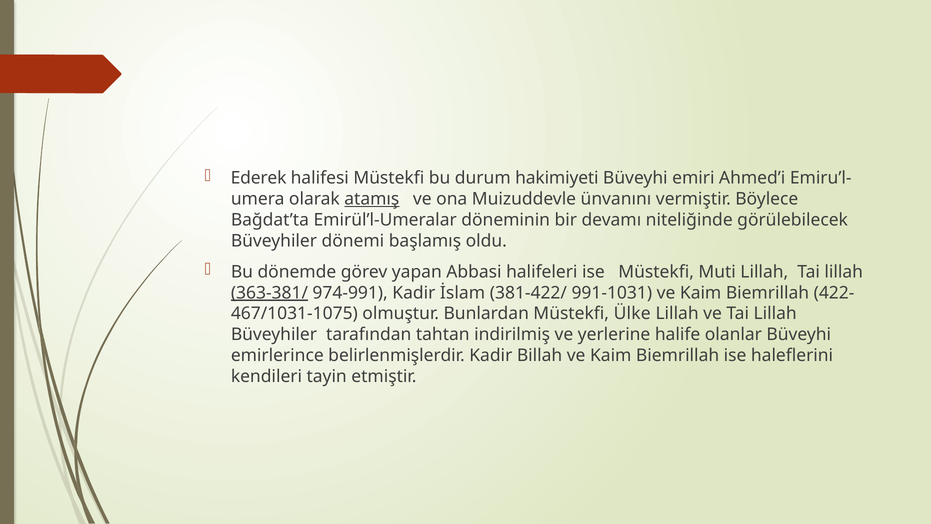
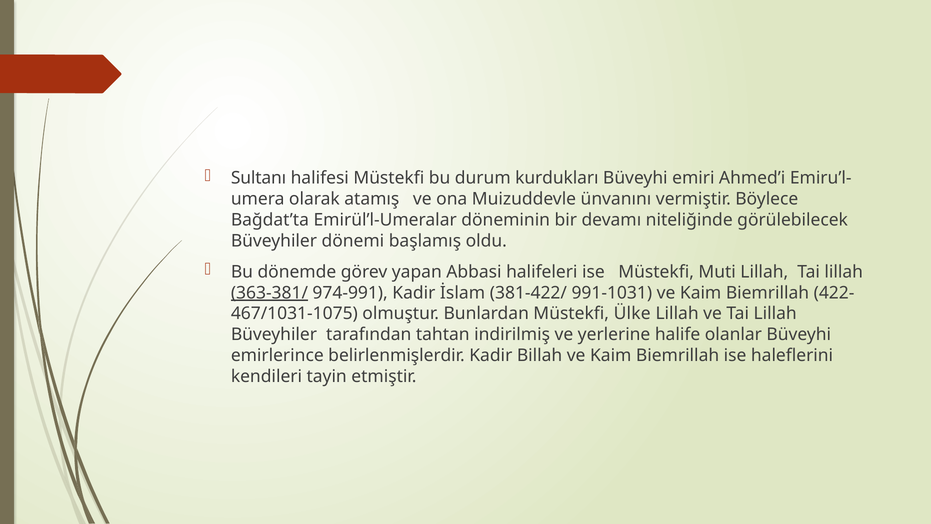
Ederek: Ederek -> Sultanı (259, 178)
hakimiyeti: hakimiyeti -> kurdukları (557, 178)
atamış underline: present -> none (372, 199)
